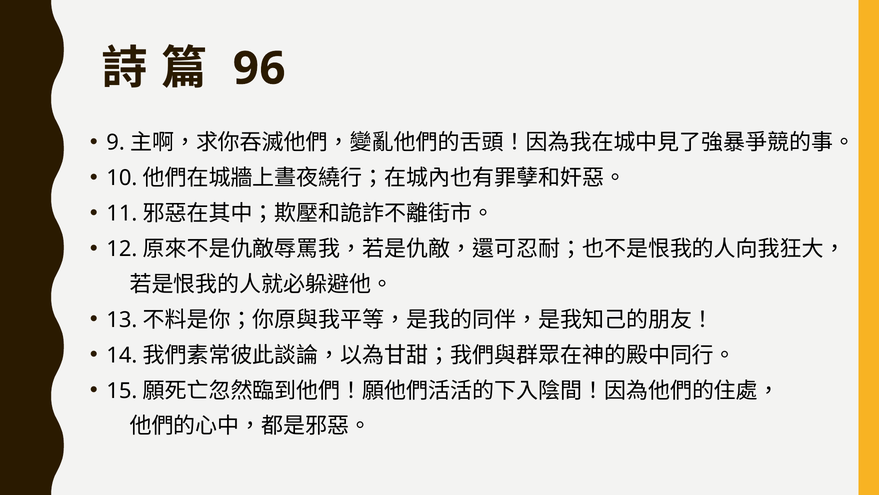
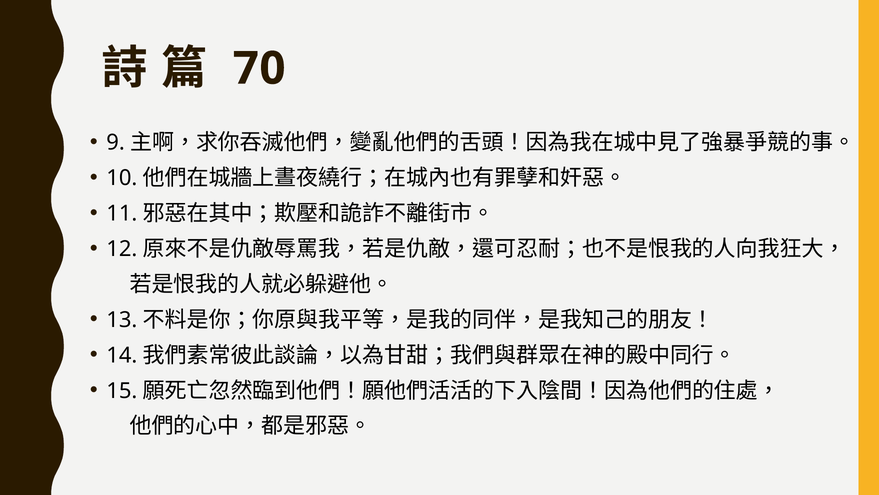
96: 96 -> 70 (259, 69)
